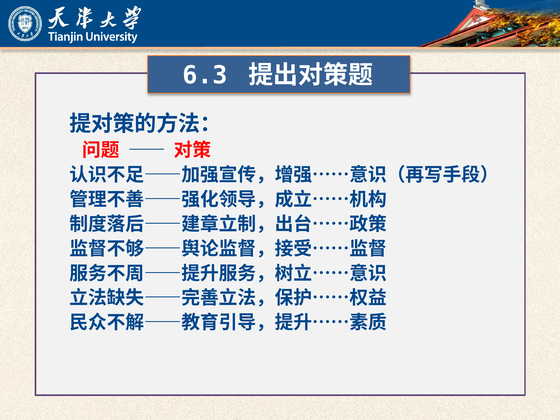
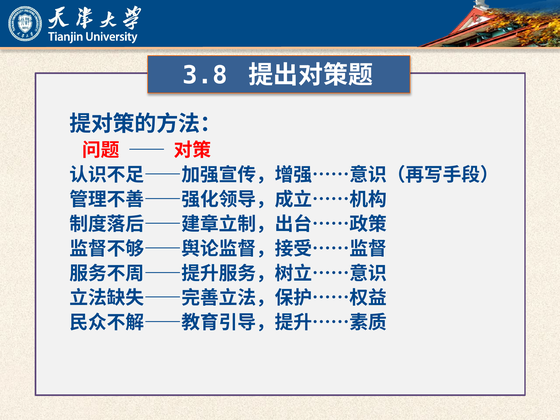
6.3: 6.3 -> 3.8 (205, 75)
